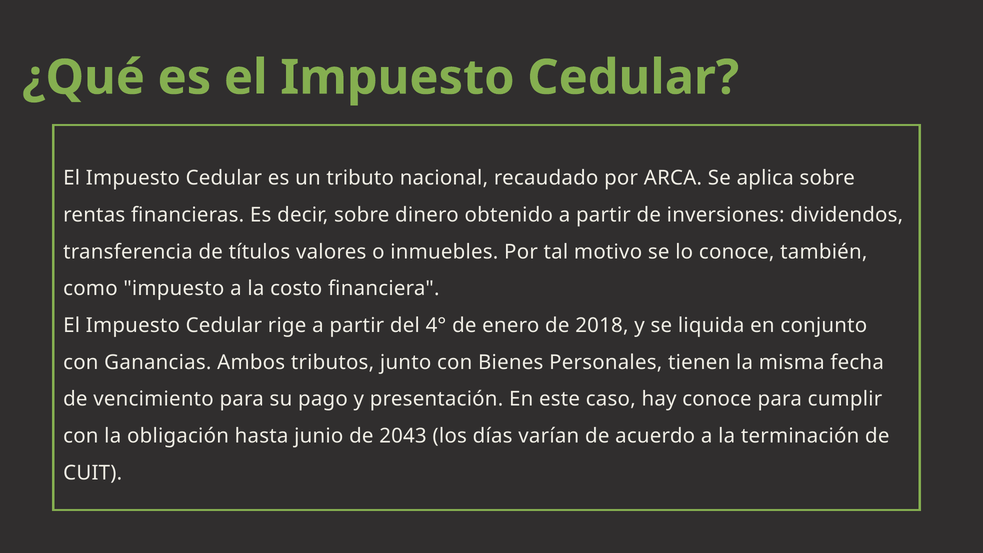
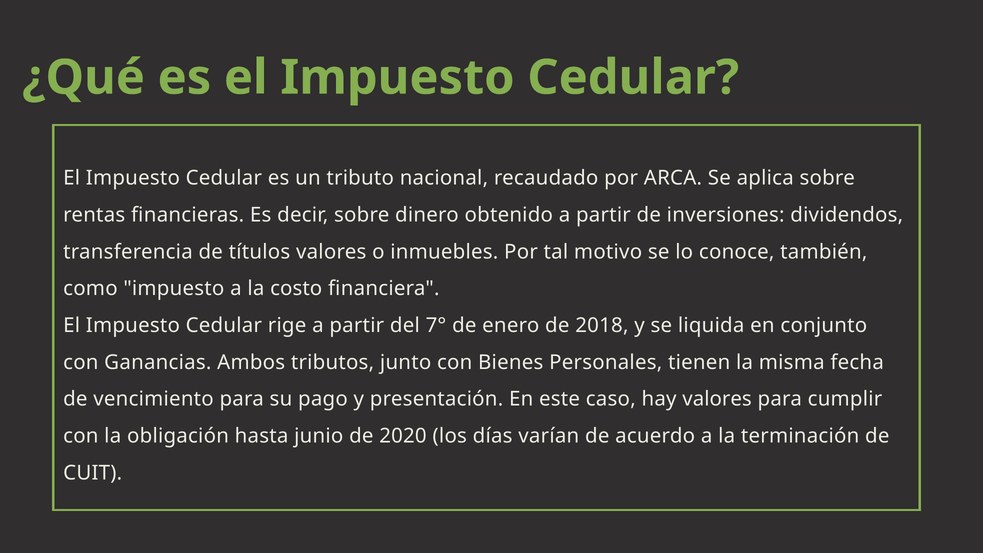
4°: 4° -> 7° (436, 325)
hay conoce: conoce -> valores (717, 399)
2043: 2043 -> 2020 (403, 436)
